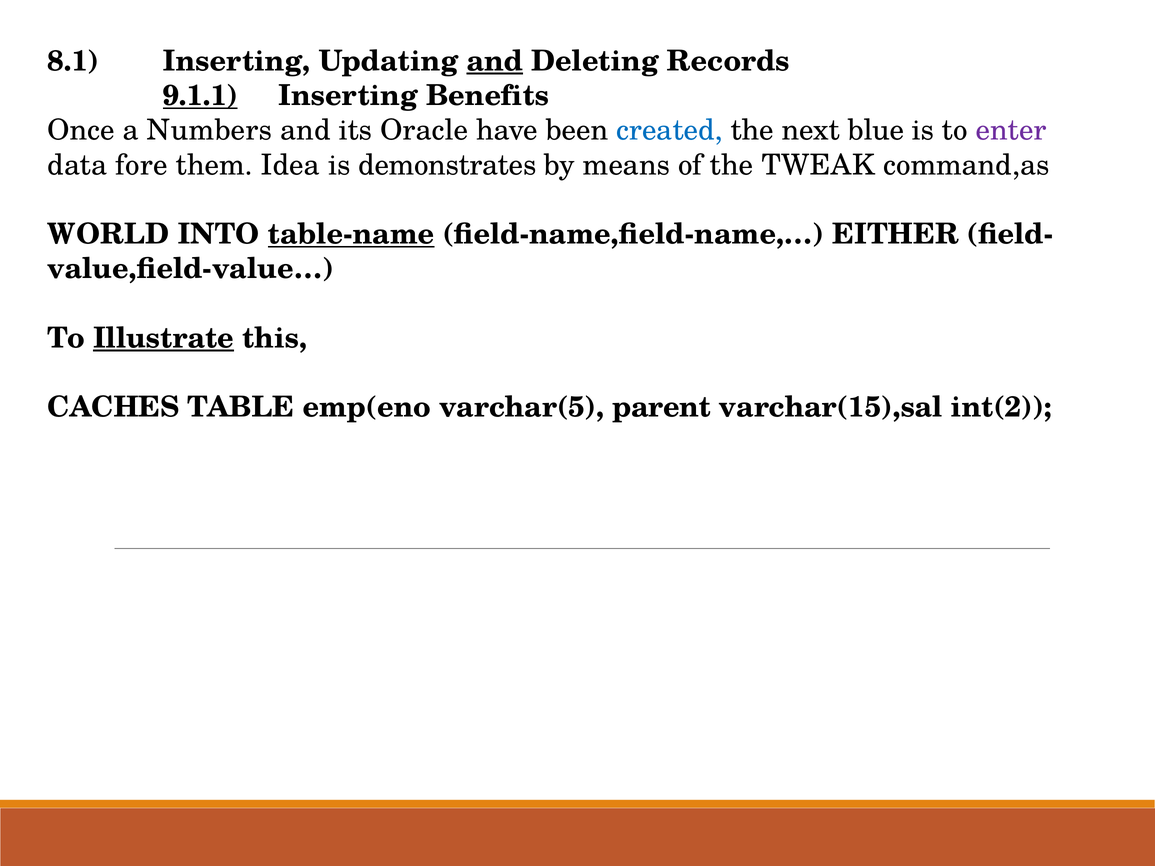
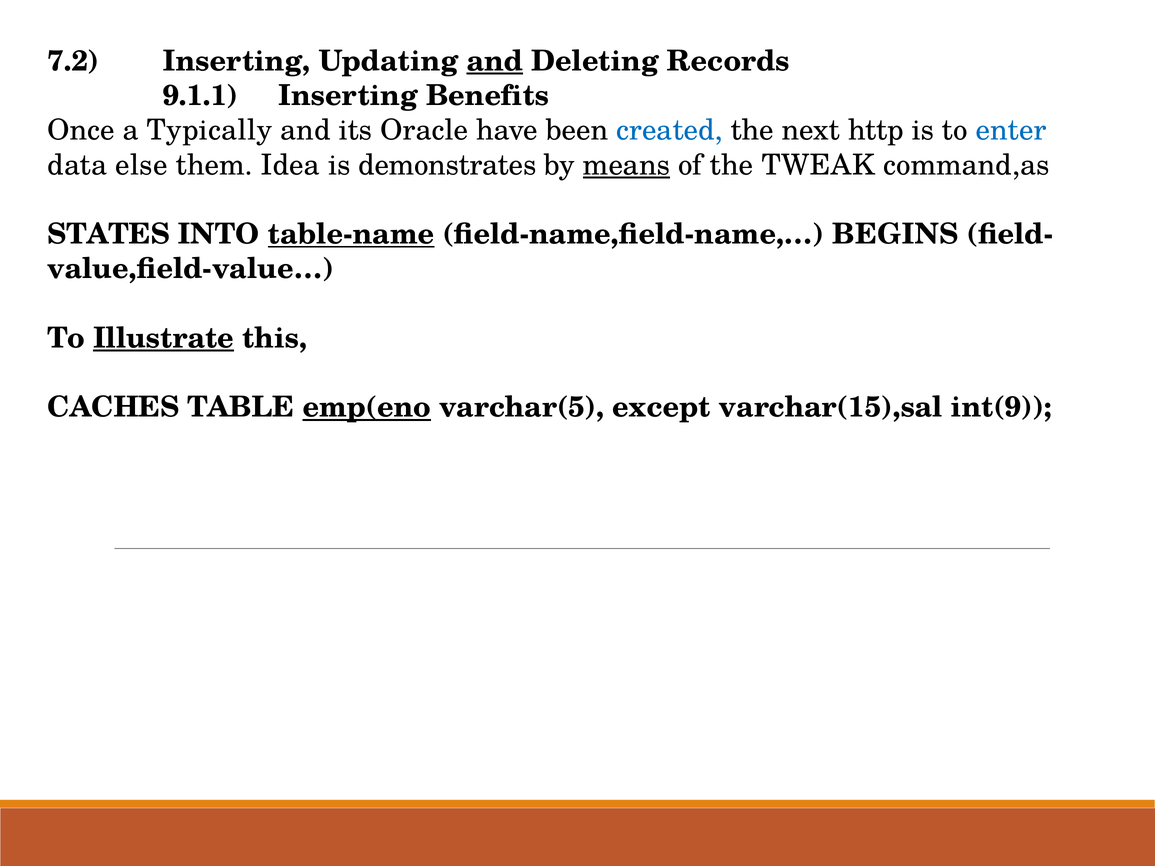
8.1: 8.1 -> 7.2 (73, 61)
9.1.1 underline: present -> none (200, 96)
Numbers: Numbers -> Typically (209, 130)
blue: blue -> http (876, 130)
enter colour: purple -> blue (1011, 130)
fore: fore -> else (141, 165)
means underline: none -> present (626, 165)
WORLD: WORLD -> STATES (109, 234)
EITHER: EITHER -> BEGINS (895, 234)
emp(eno underline: none -> present (367, 408)
parent: parent -> except (662, 408)
int(2: int(2 -> int(9 (1001, 408)
